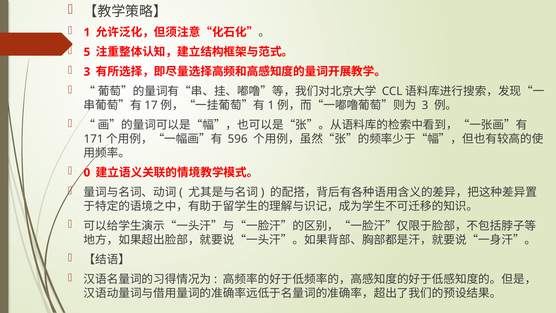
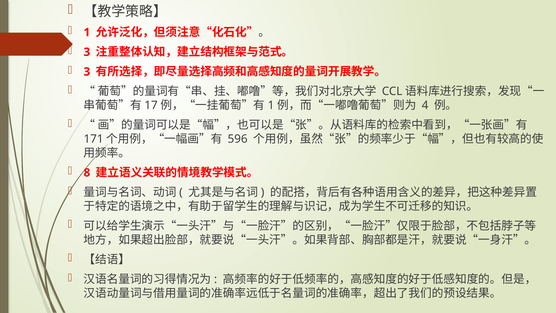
5: 5 -> 3 (87, 52)
3: 3 -> 4 (425, 105)
0: 0 -> 8 (87, 173)
